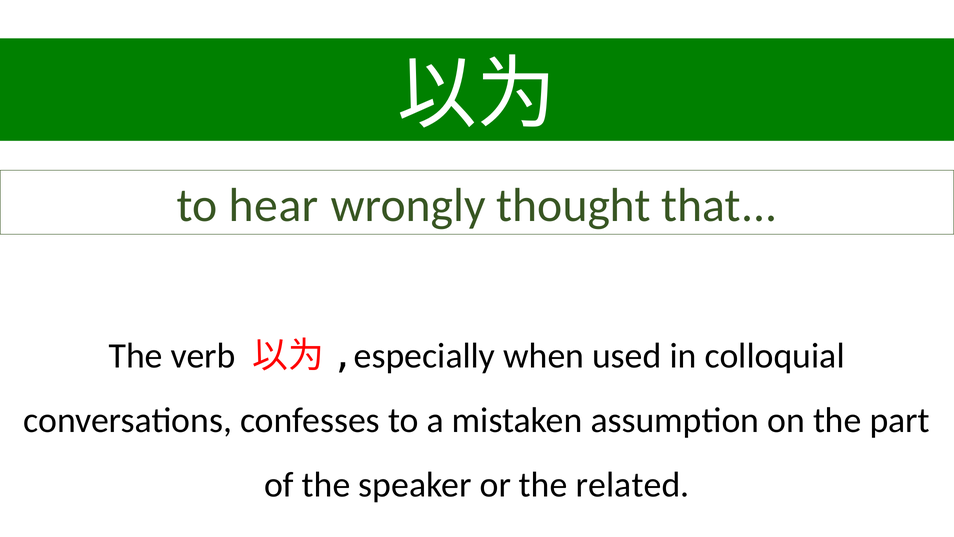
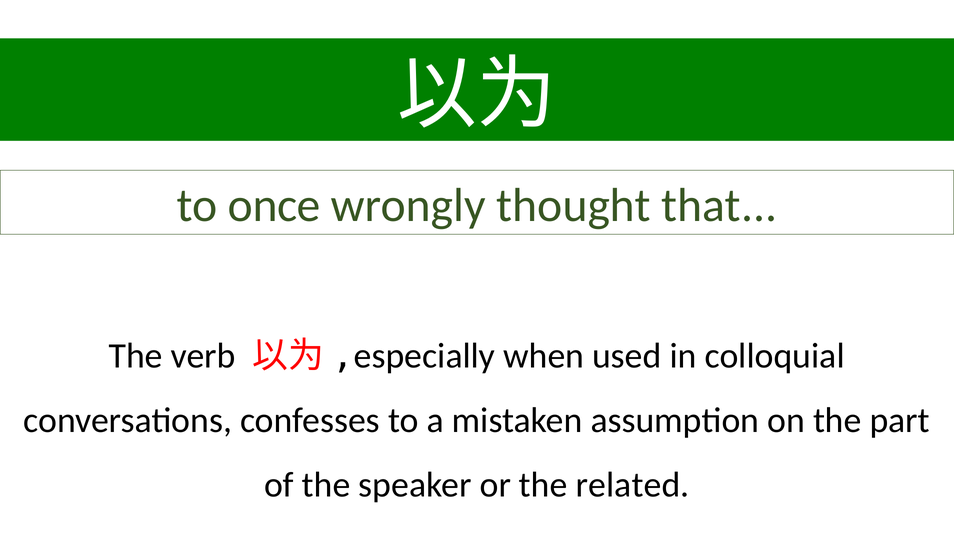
hear: hear -> once (274, 205)
